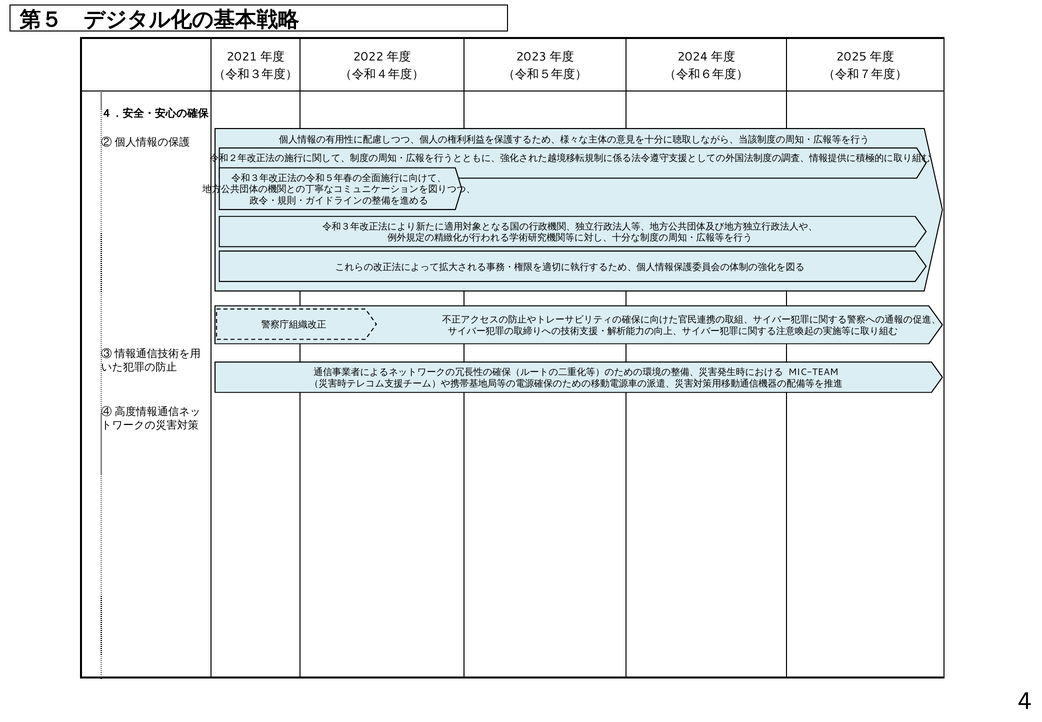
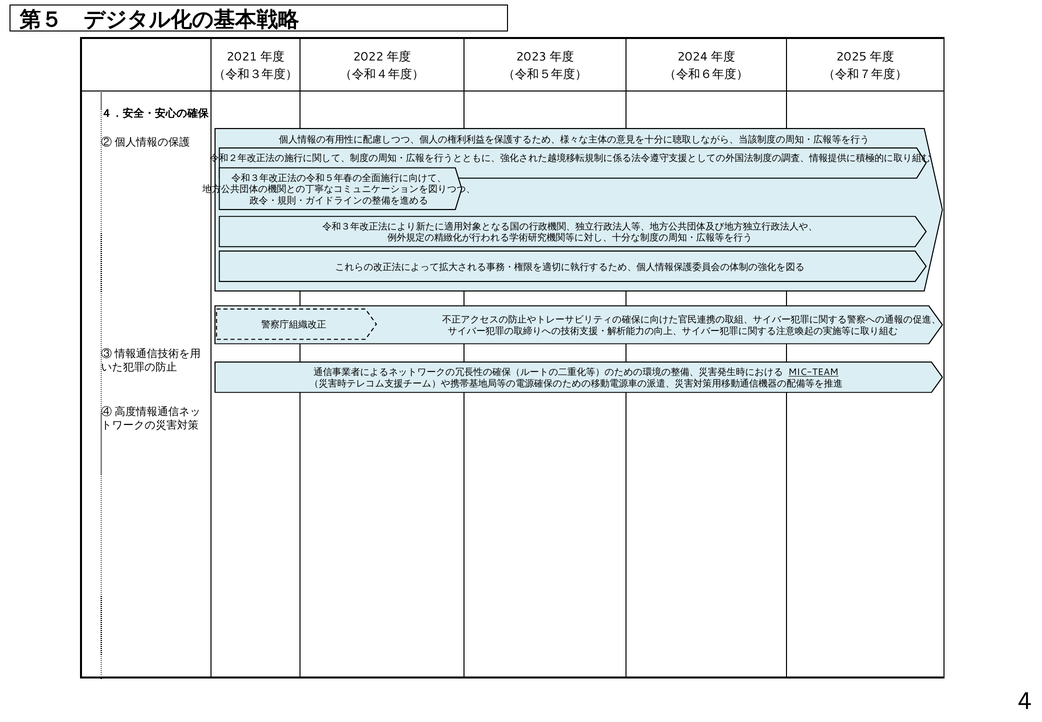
MIC-TEAM underline: none -> present (813, 372)
